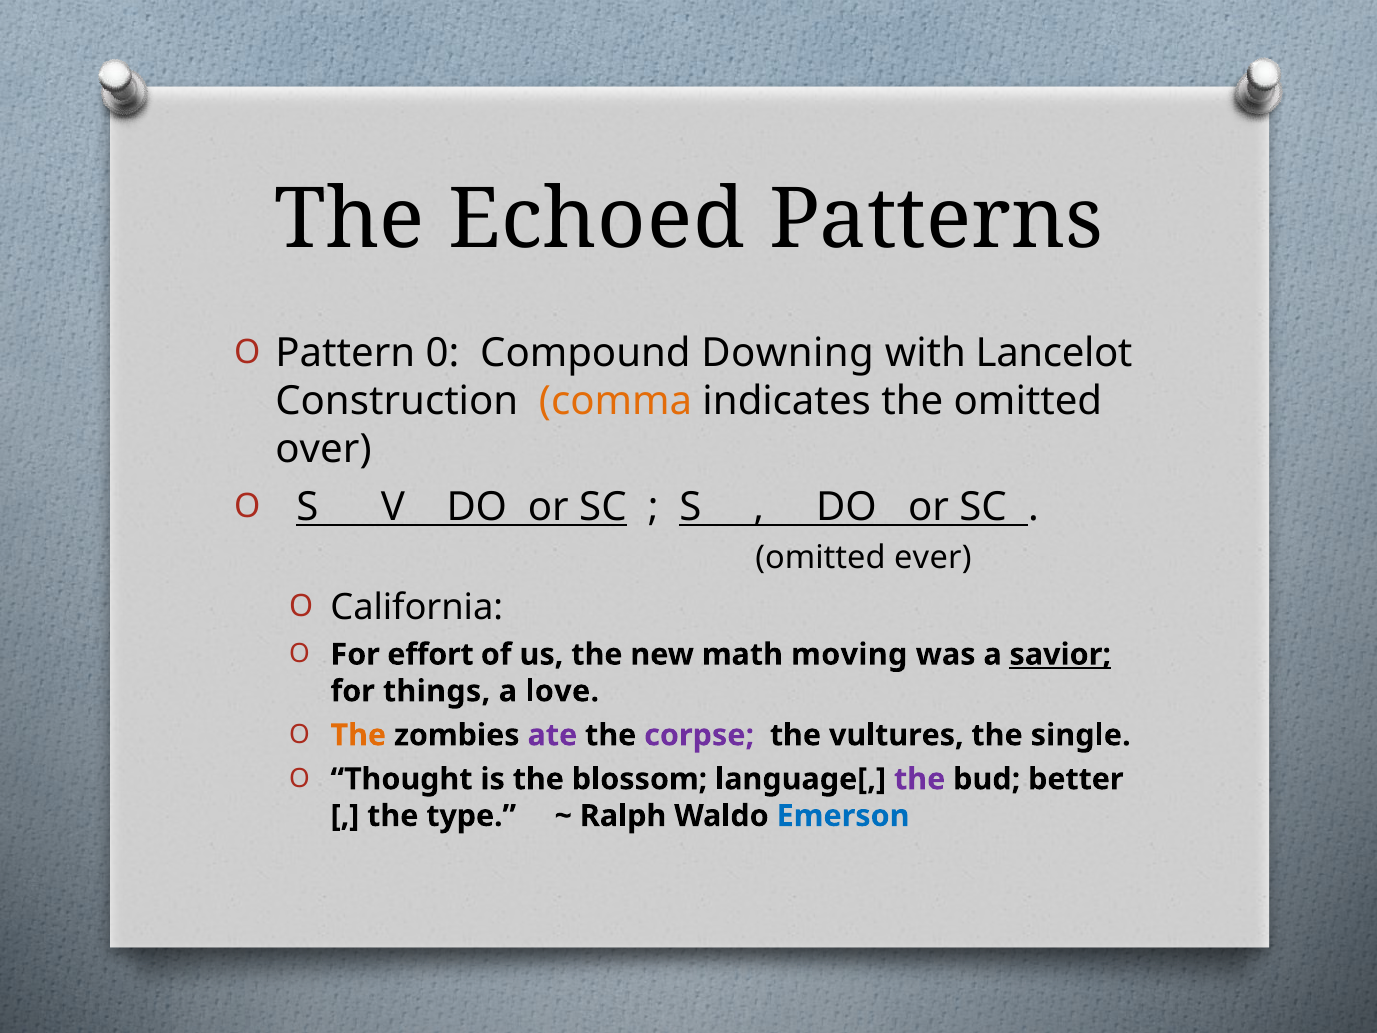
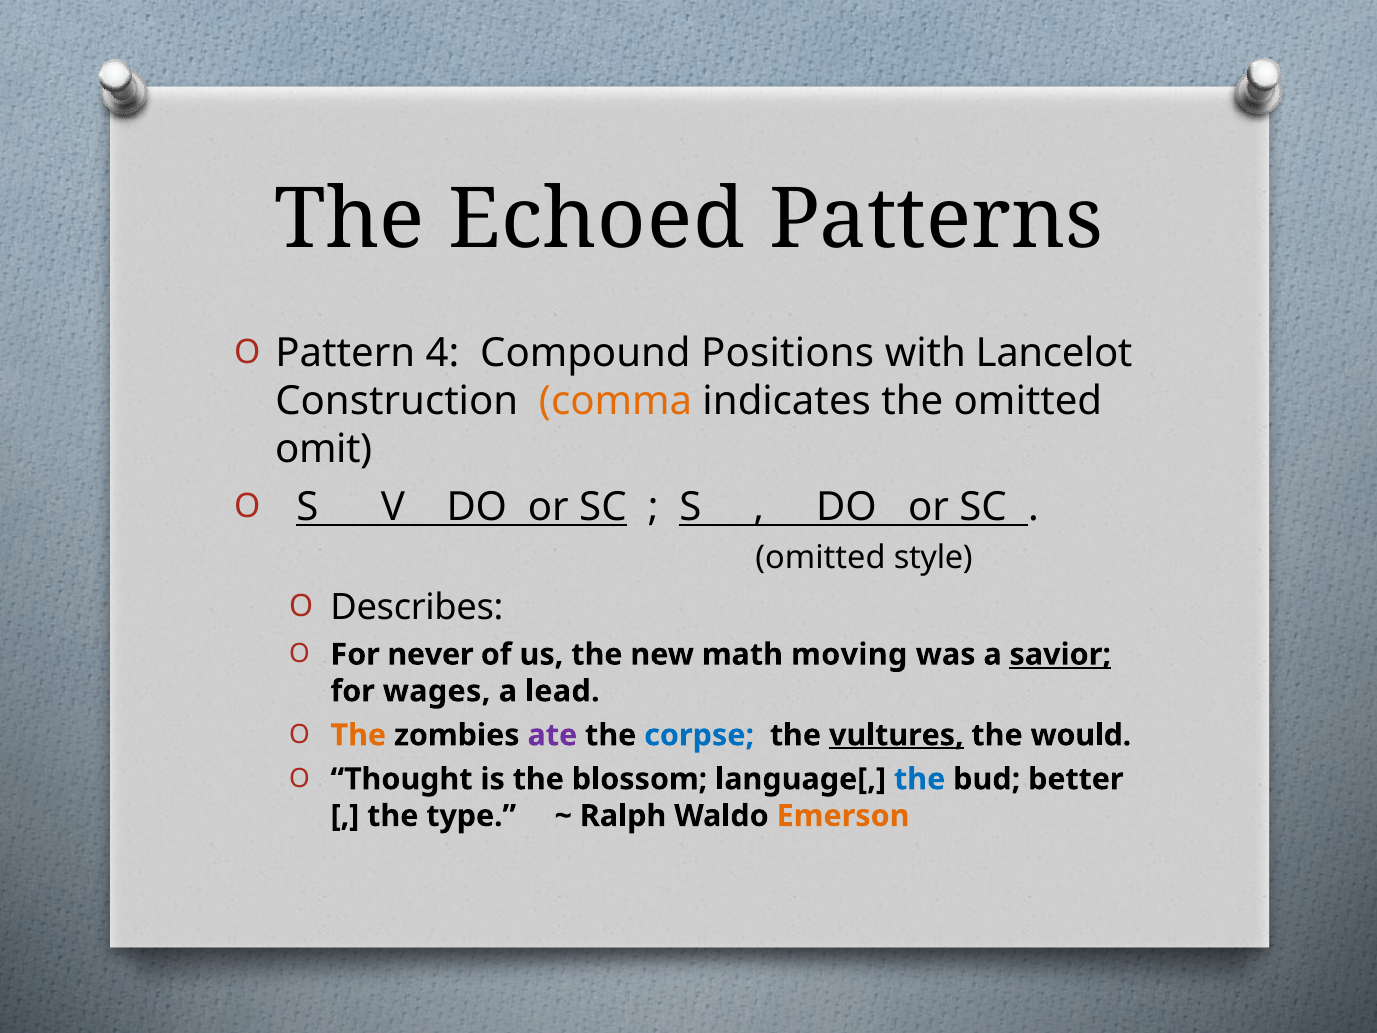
0: 0 -> 4 (443, 353)
Downing: Downing -> Positions (788, 353)
over: over -> omit (324, 449)
ever: ever -> style (933, 557)
California: California -> Describes (417, 607)
effort: effort -> never (430, 654)
things: things -> wages (437, 691)
love: love -> lead (562, 691)
corpse colour: purple -> blue (699, 735)
vultures underline: none -> present (896, 735)
single: single -> would (1081, 735)
the colour: purple -> blue (920, 779)
Emerson colour: blue -> orange (843, 816)
